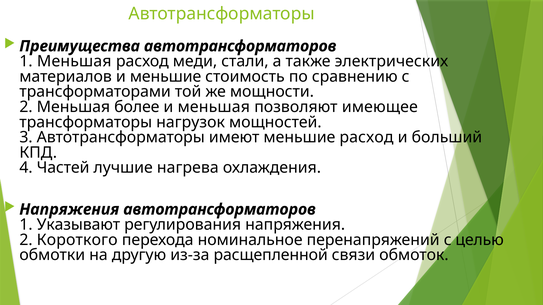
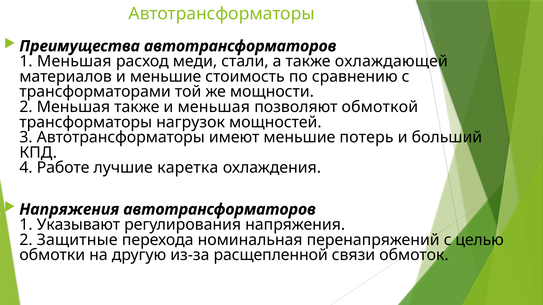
электрических: электрических -> охлаждающей (391, 61)
Меньшая более: более -> также (137, 107)
имеющее: имеющее -> обмоткой (380, 107)
меньшие расход: расход -> потерь (366, 138)
Частей: Частей -> Работе (63, 168)
нагрева: нагрева -> каретка (188, 168)
Короткого: Короткого -> Защитные (77, 240)
номинальное: номинальное -> номинальная (250, 240)
